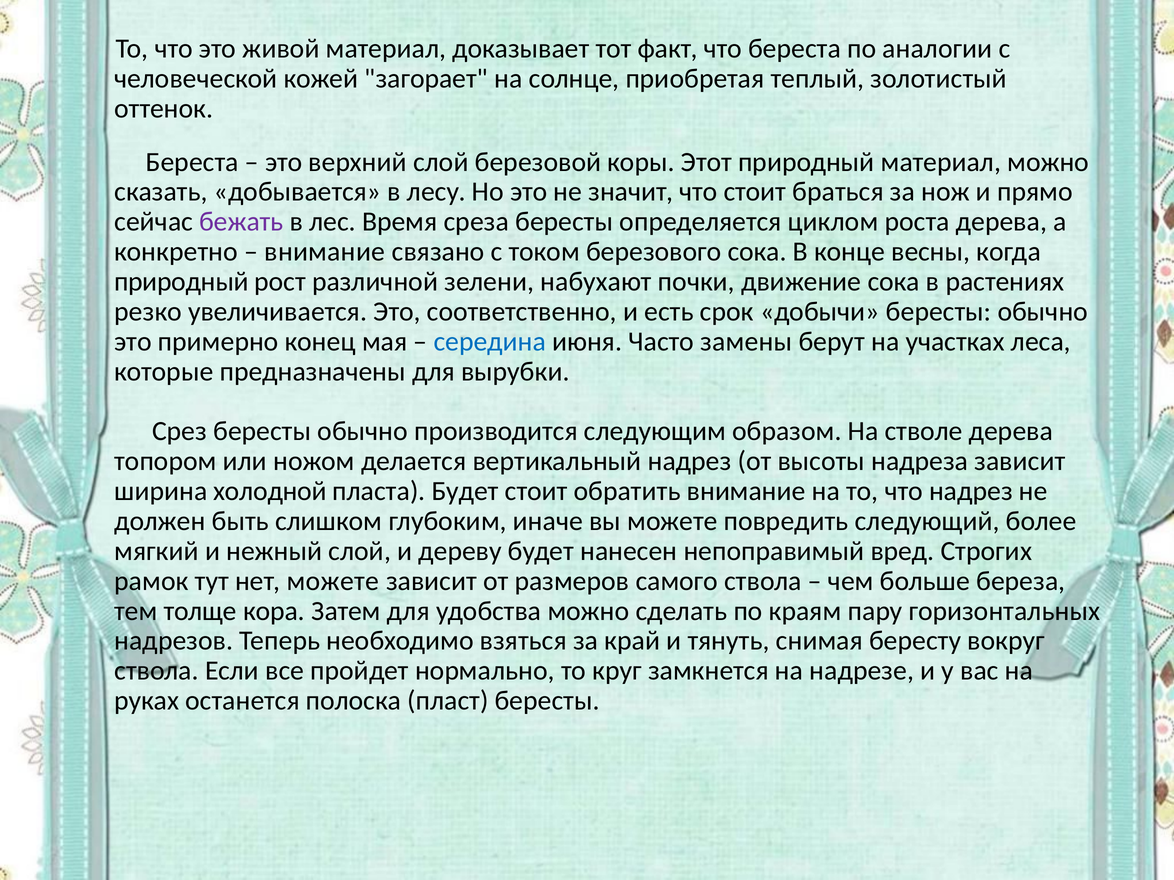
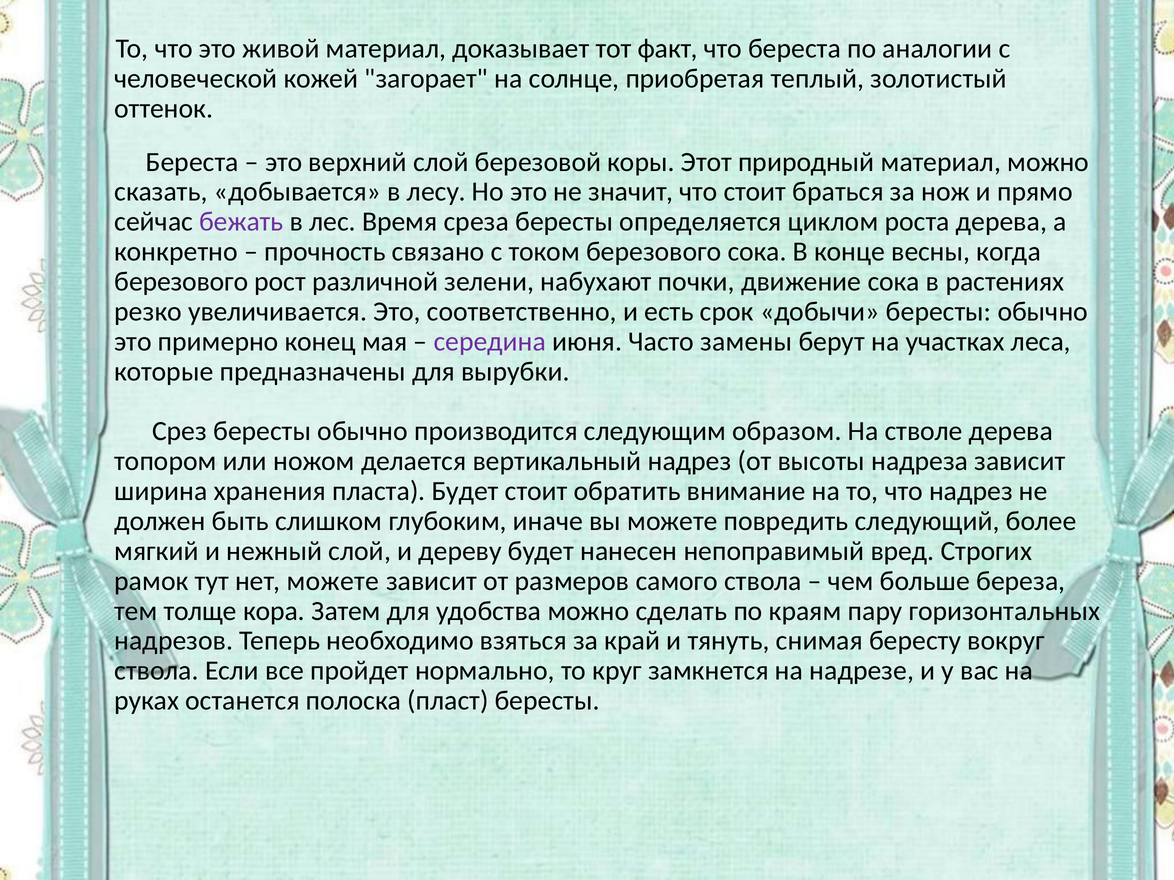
внимание: внимание -> прочность (325, 252)
природный: природный -> березового (181, 282)
середина colour: blue -> purple (490, 342)
холодной: холодной -> хранения (270, 491)
